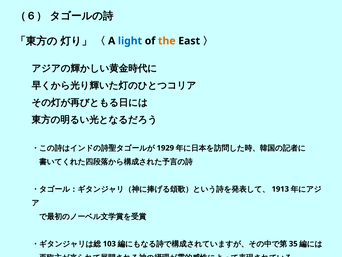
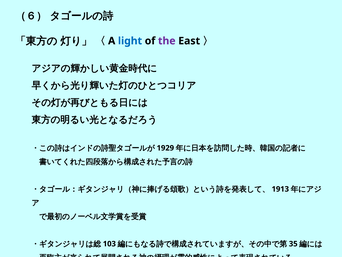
the colour: orange -> purple (167, 41)
